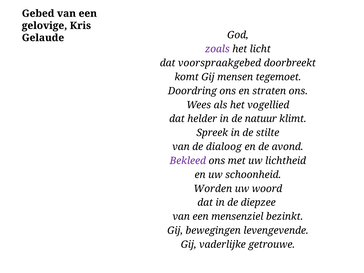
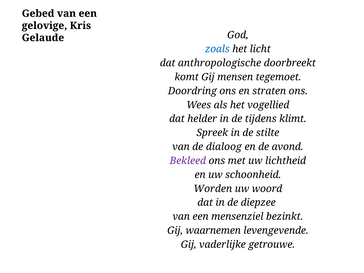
zoals colour: purple -> blue (217, 49)
voorspraakgebed: voorspraakgebed -> anthropologische (220, 63)
natuur: natuur -> tijdens (261, 119)
bewegingen: bewegingen -> waarnemen (213, 231)
